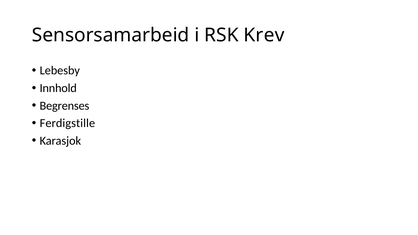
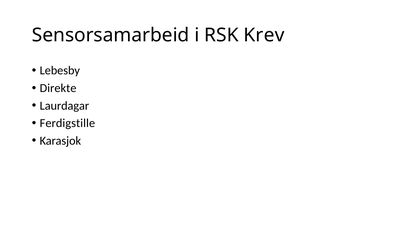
Innhold: Innhold -> Direkte (58, 88)
Begrenses: Begrenses -> Laurdagar (64, 106)
